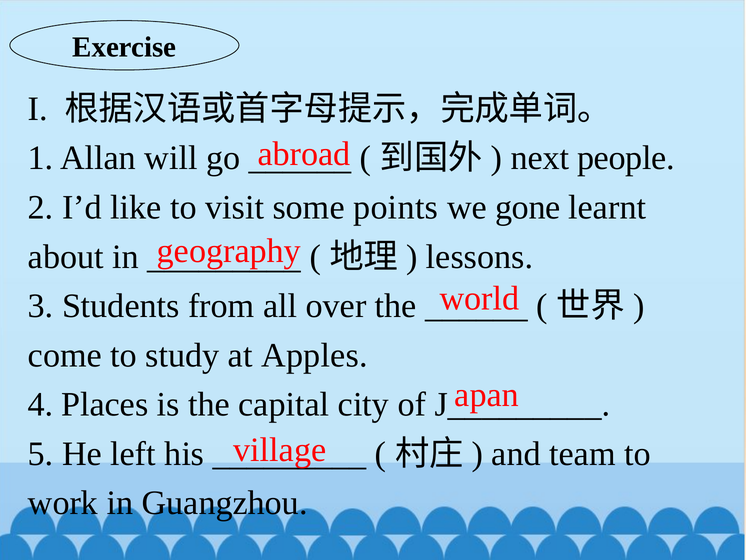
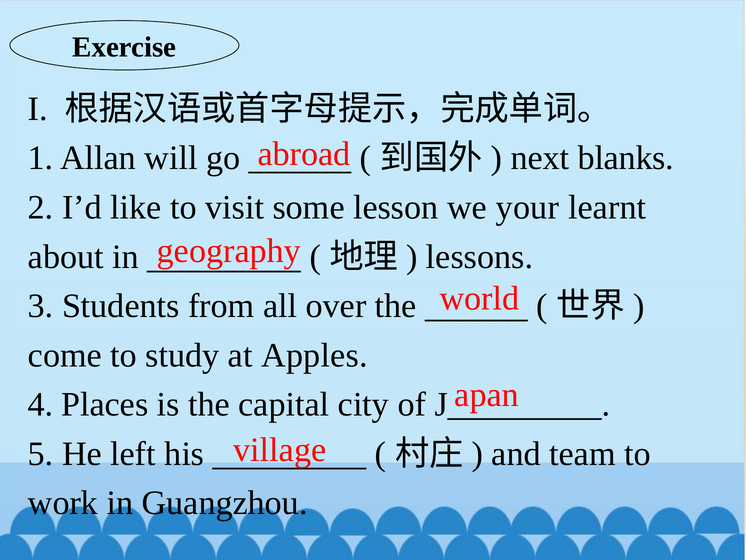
people: people -> blanks (626, 158)
points: points -> lesson (396, 207)
gone: gone -> your (527, 207)
